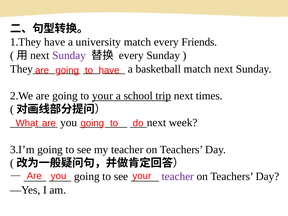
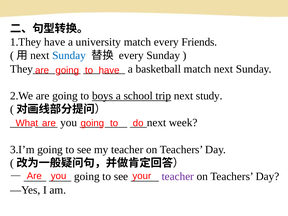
Sunday colour: purple -> blue (69, 55)
to your: your -> boys (103, 96)
times: times -> study (209, 96)
